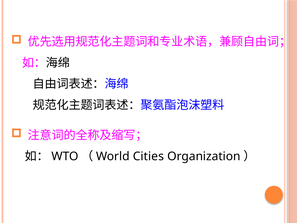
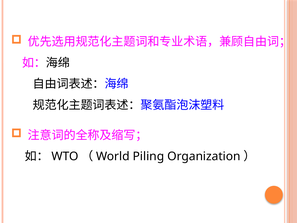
Cities: Cities -> Piling (148, 156)
